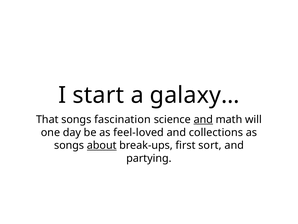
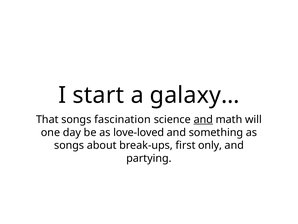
feel-loved: feel-loved -> love-loved (139, 132)
collections: collections -> something (216, 132)
about underline: present -> none (102, 145)
sort: sort -> only (210, 145)
